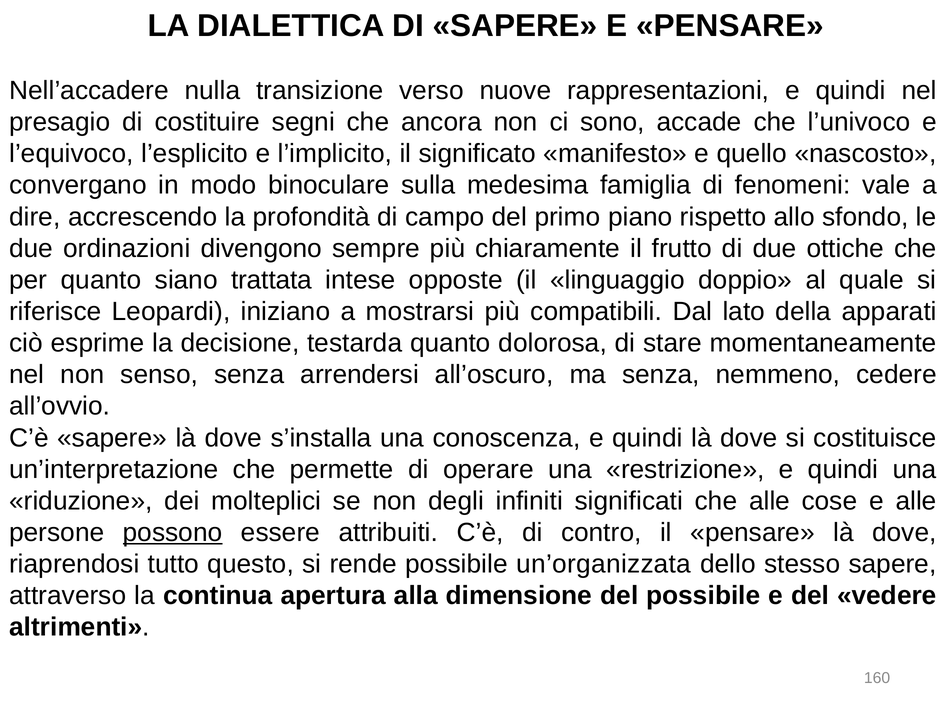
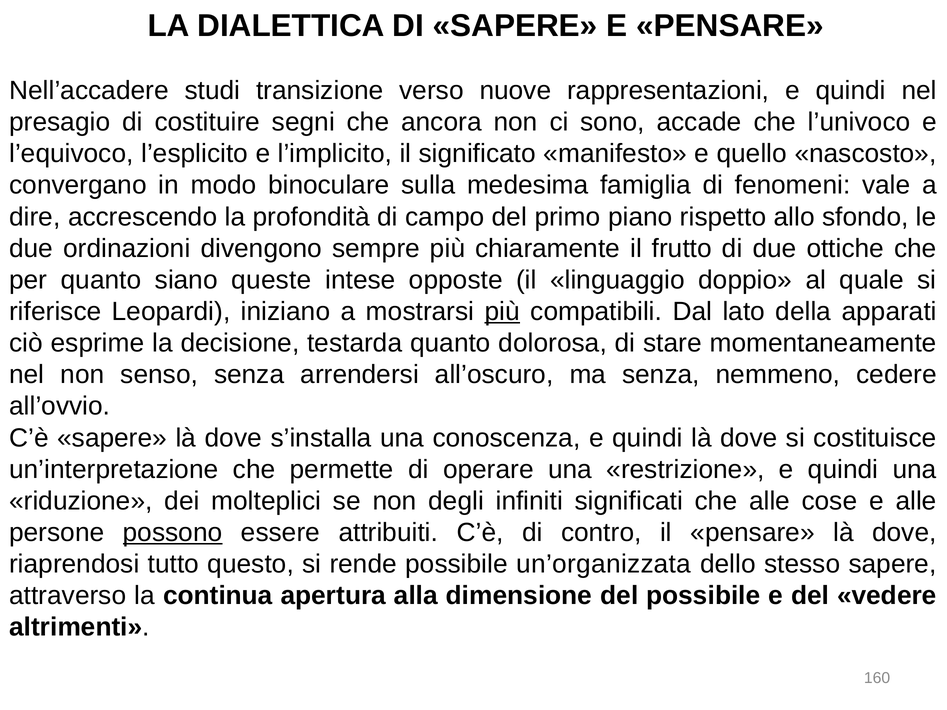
nulla: nulla -> studi (212, 91)
trattata: trattata -> queste (271, 280)
più underline: none -> present (502, 312)
